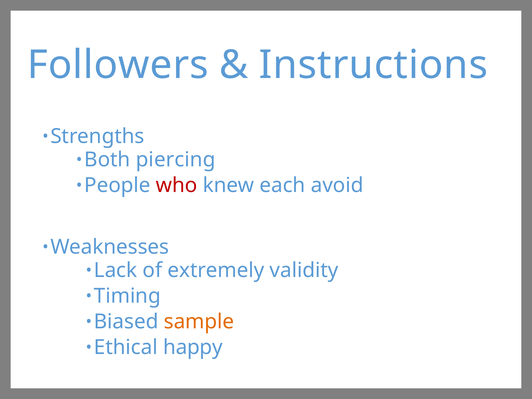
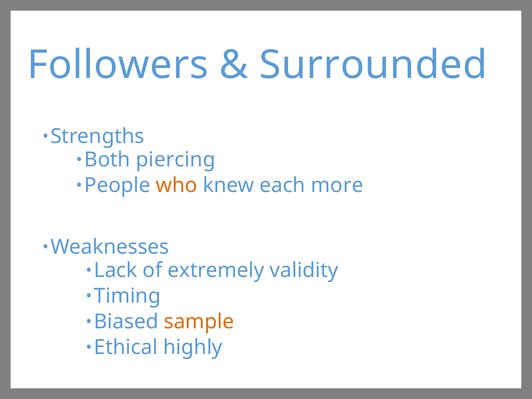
Instructions: Instructions -> Surrounded (373, 65)
who colour: red -> orange (177, 185)
avoid: avoid -> more (337, 185)
happy: happy -> highly (193, 347)
